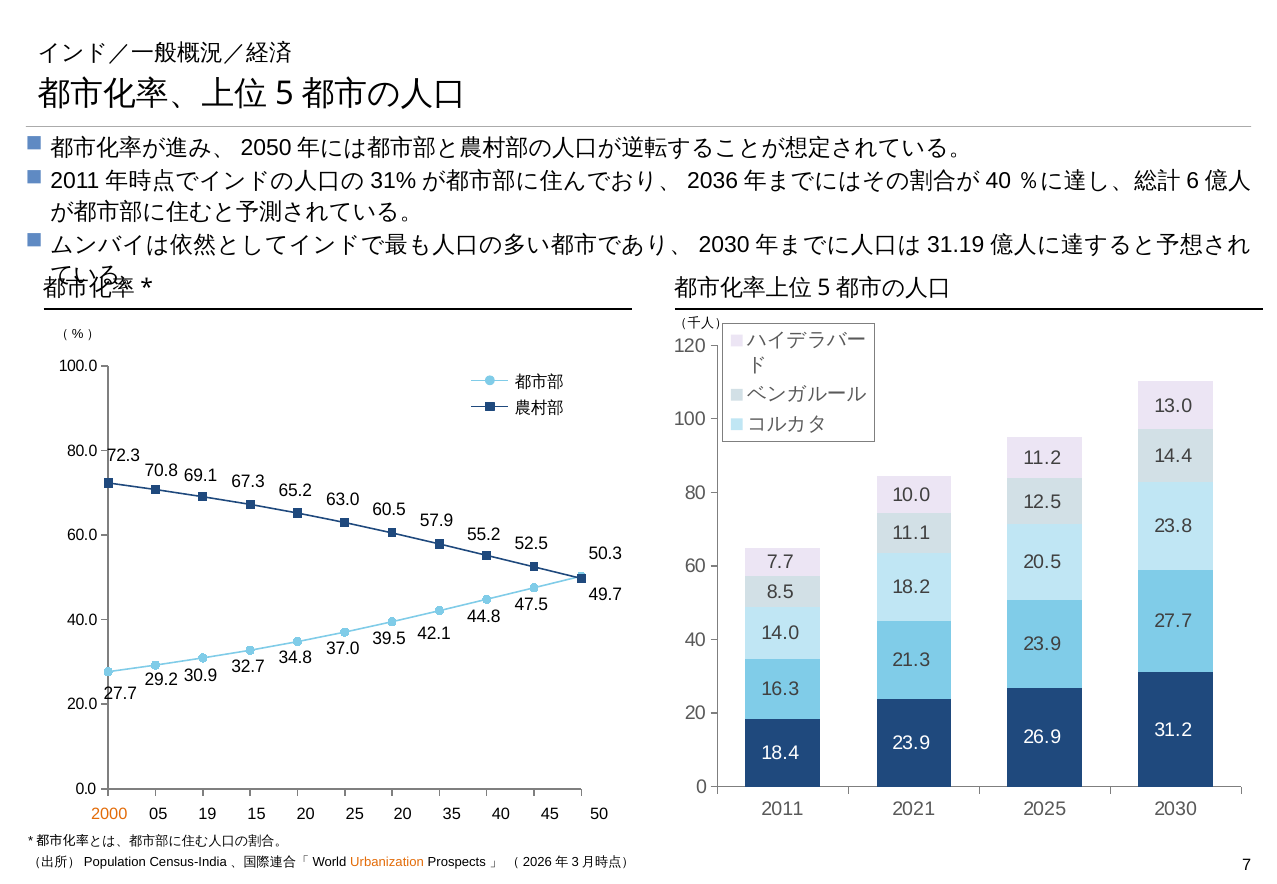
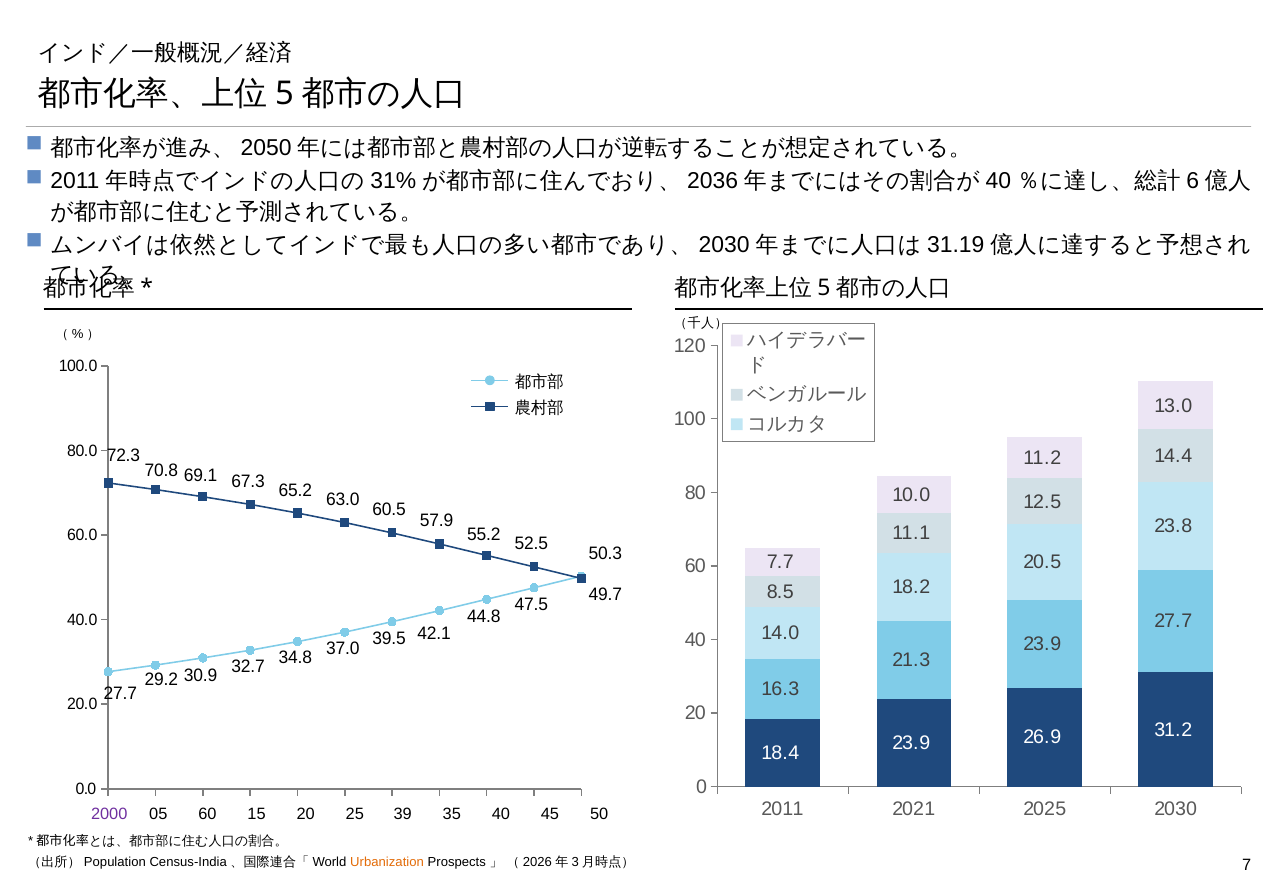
2000 colour: orange -> purple (109, 814)
05 19: 19 -> 60 (207, 814)
25 20: 20 -> 39 (403, 814)
